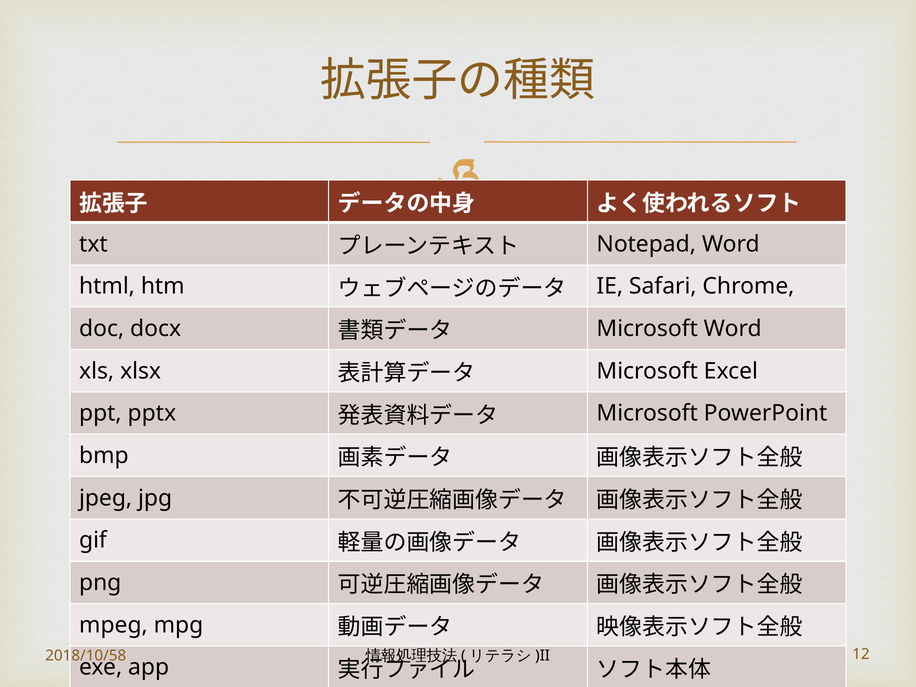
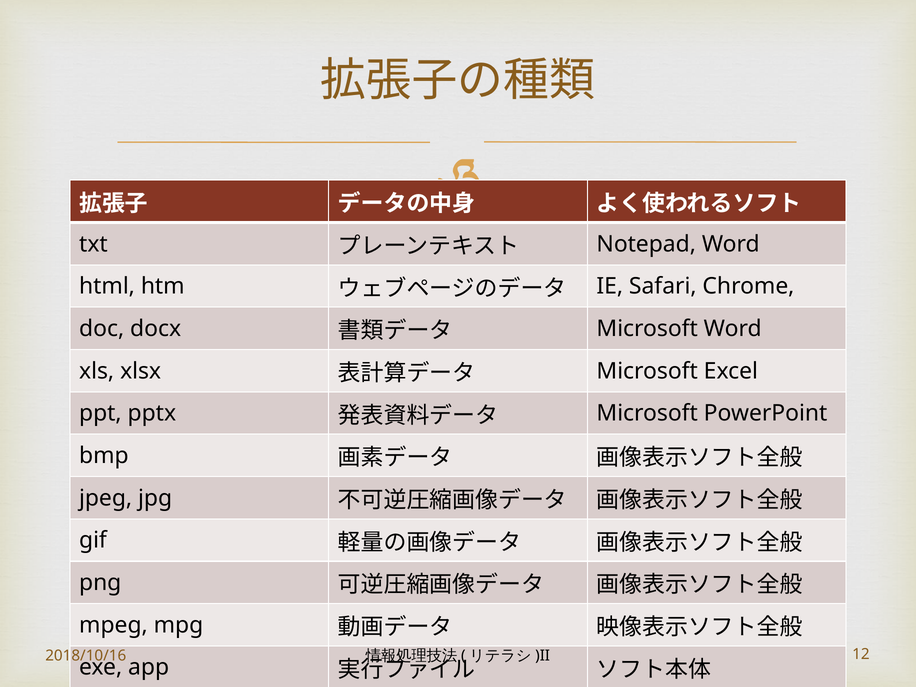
2018/10/58: 2018/10/58 -> 2018/10/16 (86, 656)
